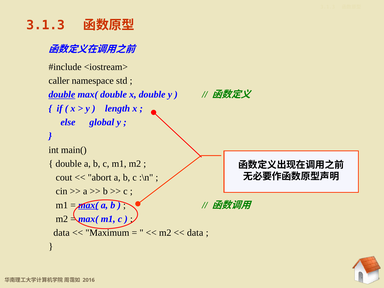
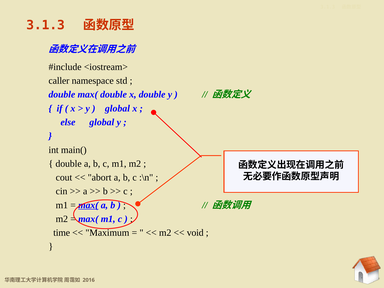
double underline: present -> none (62, 95)
length: length -> global (117, 108)
data: data -> time (62, 233)
data: data -> void (195, 233)
